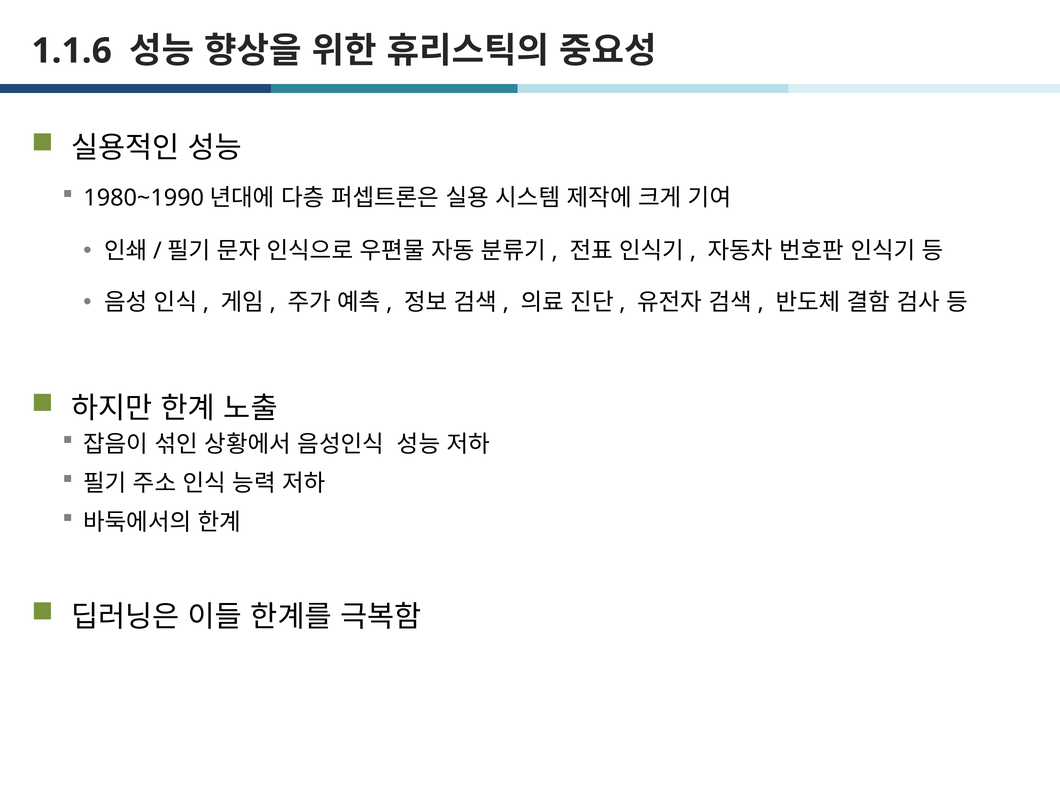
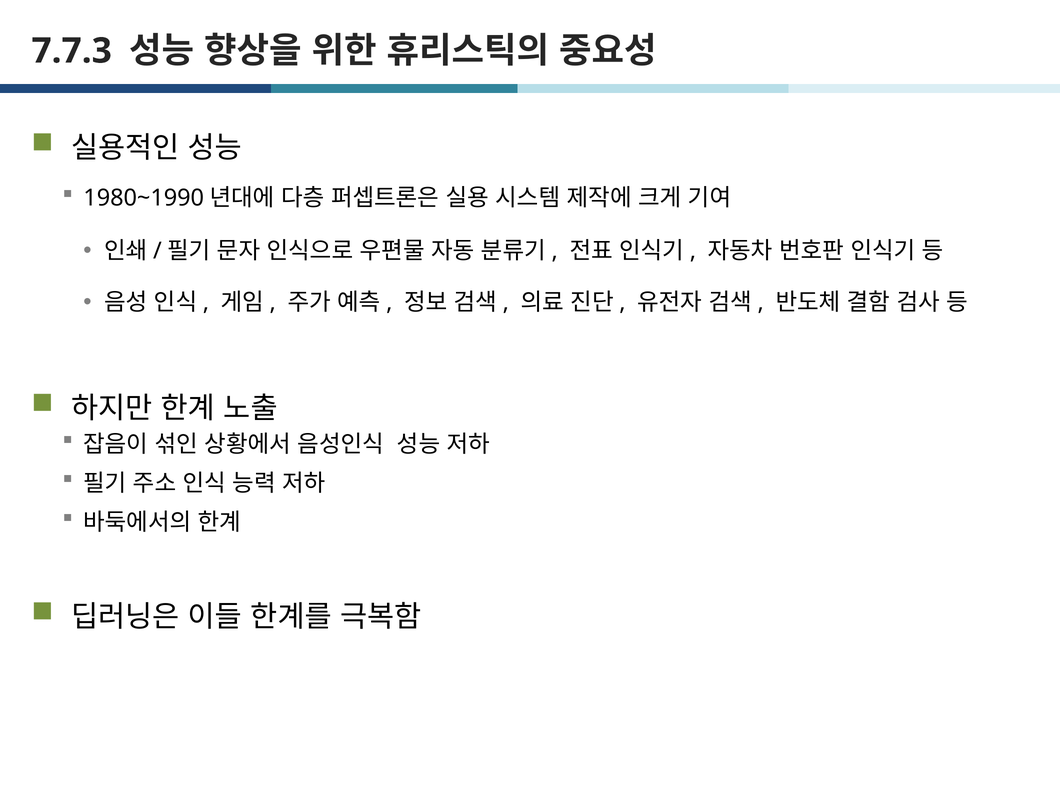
1.1.6: 1.1.6 -> 7.7.3 (72, 51)
